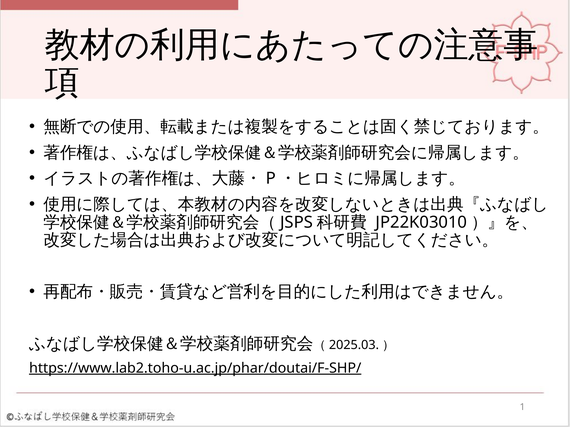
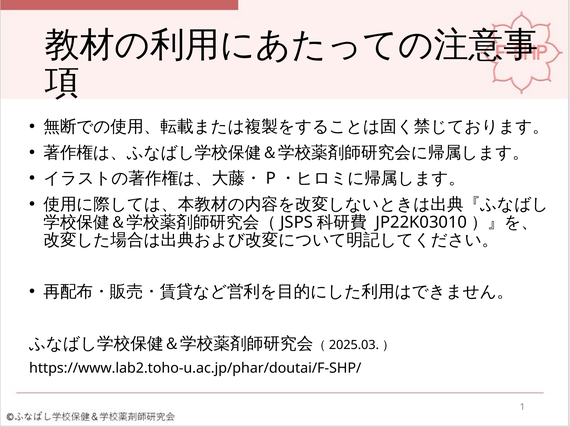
https://www.lab2.toho-u.ac.jp/phar/doutai/F-SHP/ underline: present -> none (195, 369)
